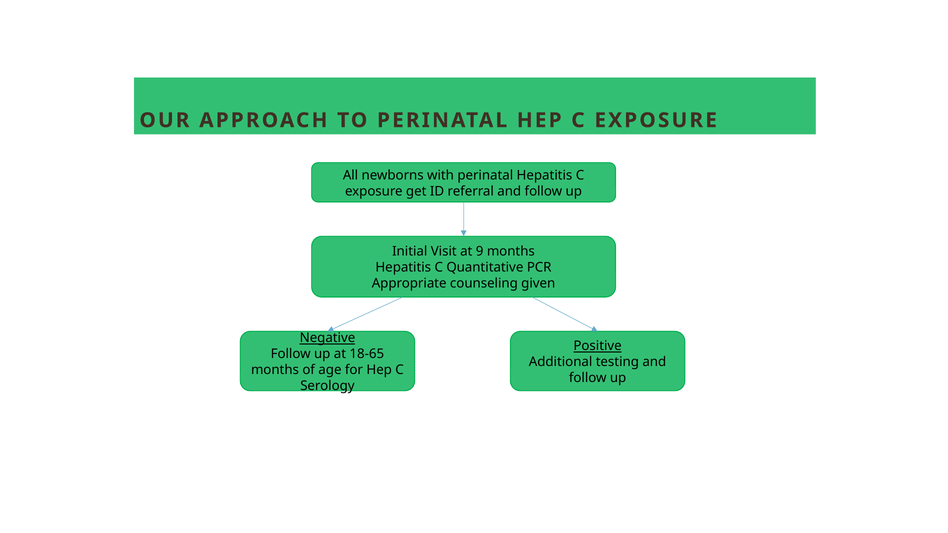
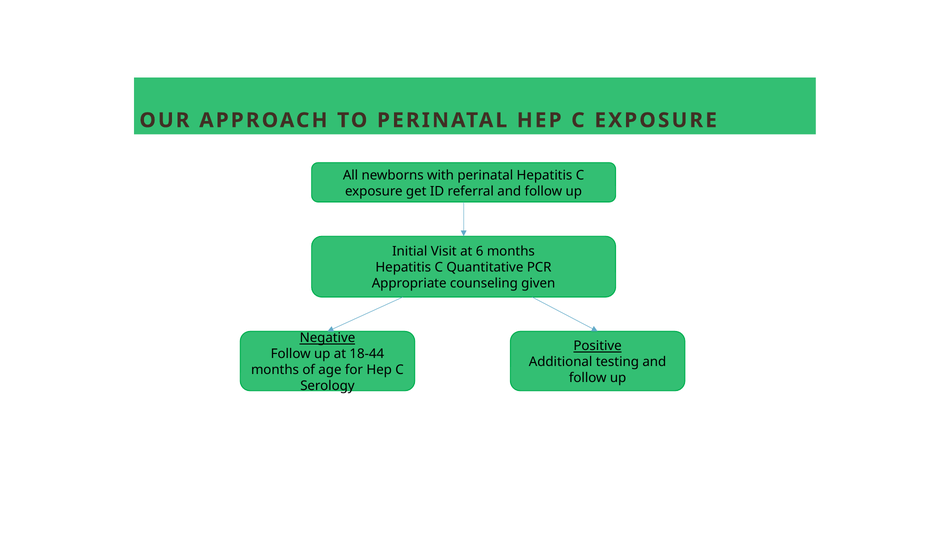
9: 9 -> 6 (480, 252)
18-65: 18-65 -> 18-44 (367, 354)
